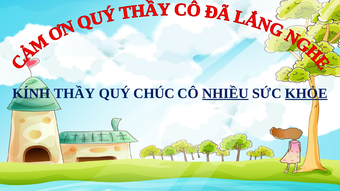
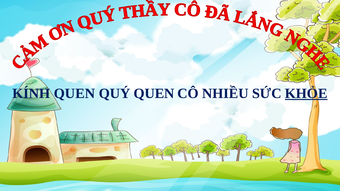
KÍNH THẦY: THẦY -> QUEN (74, 94)
QUÝ CHÚC: CHÚC -> QUEN (154, 94)
NHIỀU underline: present -> none (225, 94)
